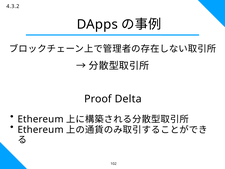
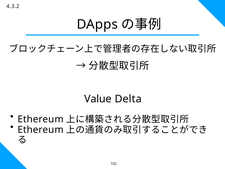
Proof: Proof -> Value (98, 99)
